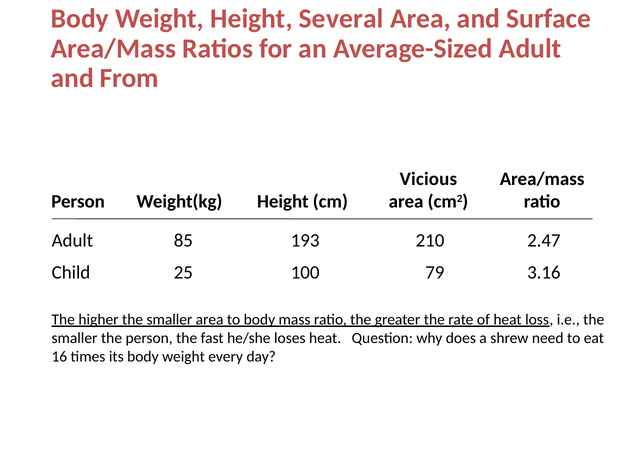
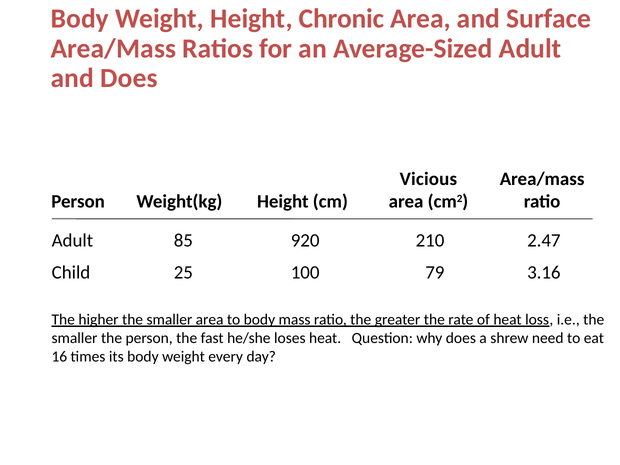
Several: Several -> Chronic (341, 19)
and From: From -> Does (129, 78)
193: 193 -> 920 (305, 240)
